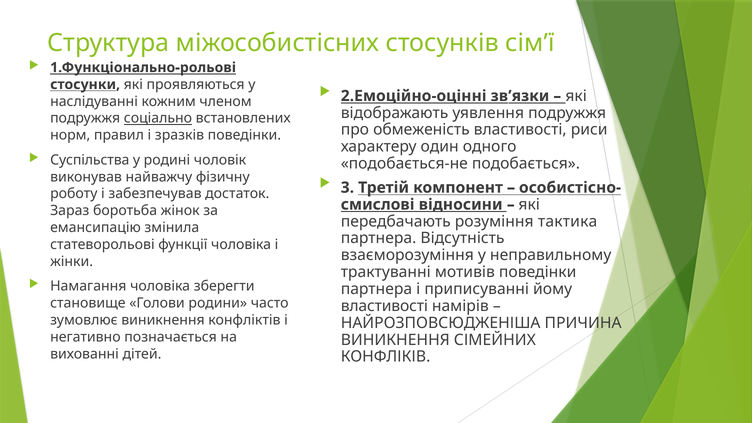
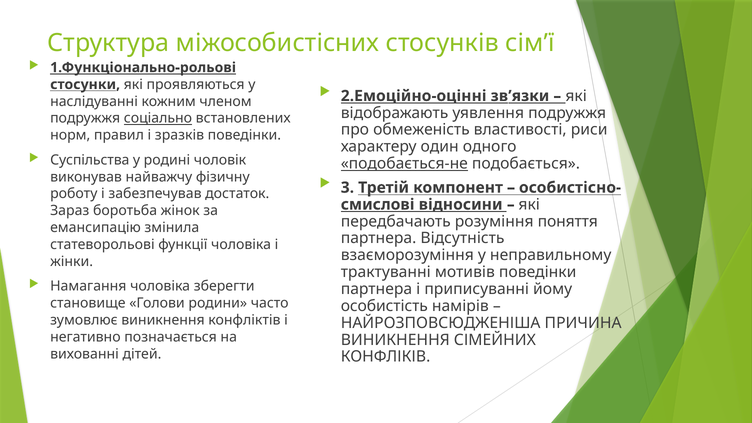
подобається-не underline: none -> present (404, 164)
тактика: тактика -> поняття (568, 221)
властивості: властивості -> особистість (384, 306)
